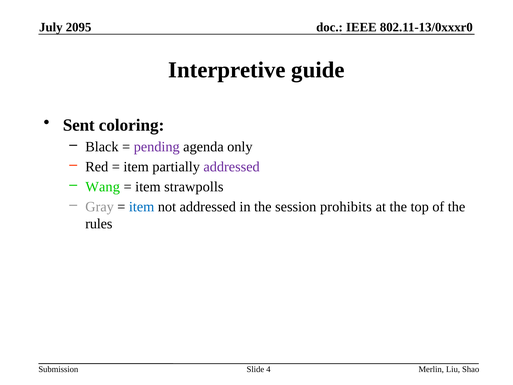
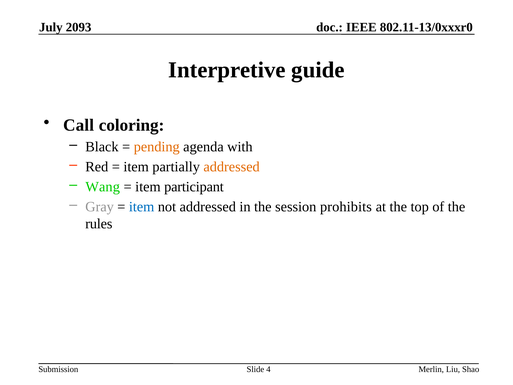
2095: 2095 -> 2093 (79, 27)
Sent: Sent -> Call (79, 125)
pending colour: purple -> orange (157, 147)
only: only -> with (240, 147)
addressed colour: purple -> orange (232, 167)
strawpolls: strawpolls -> participant (194, 187)
